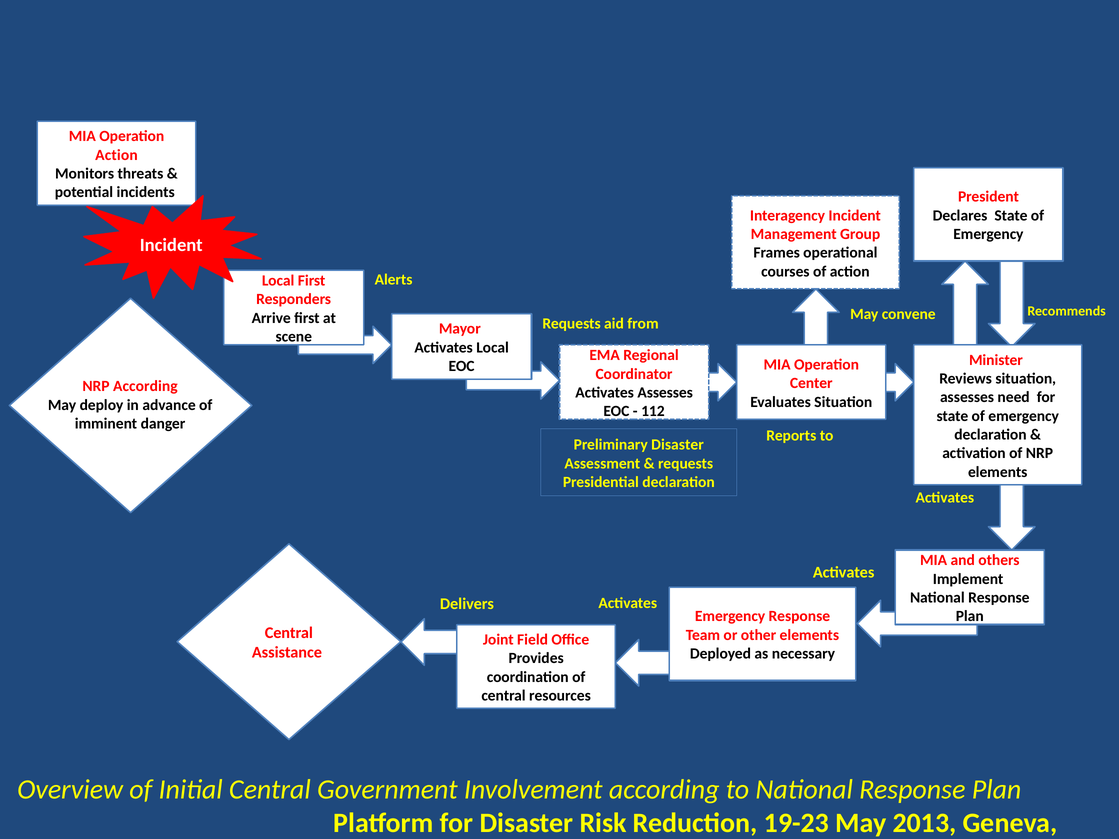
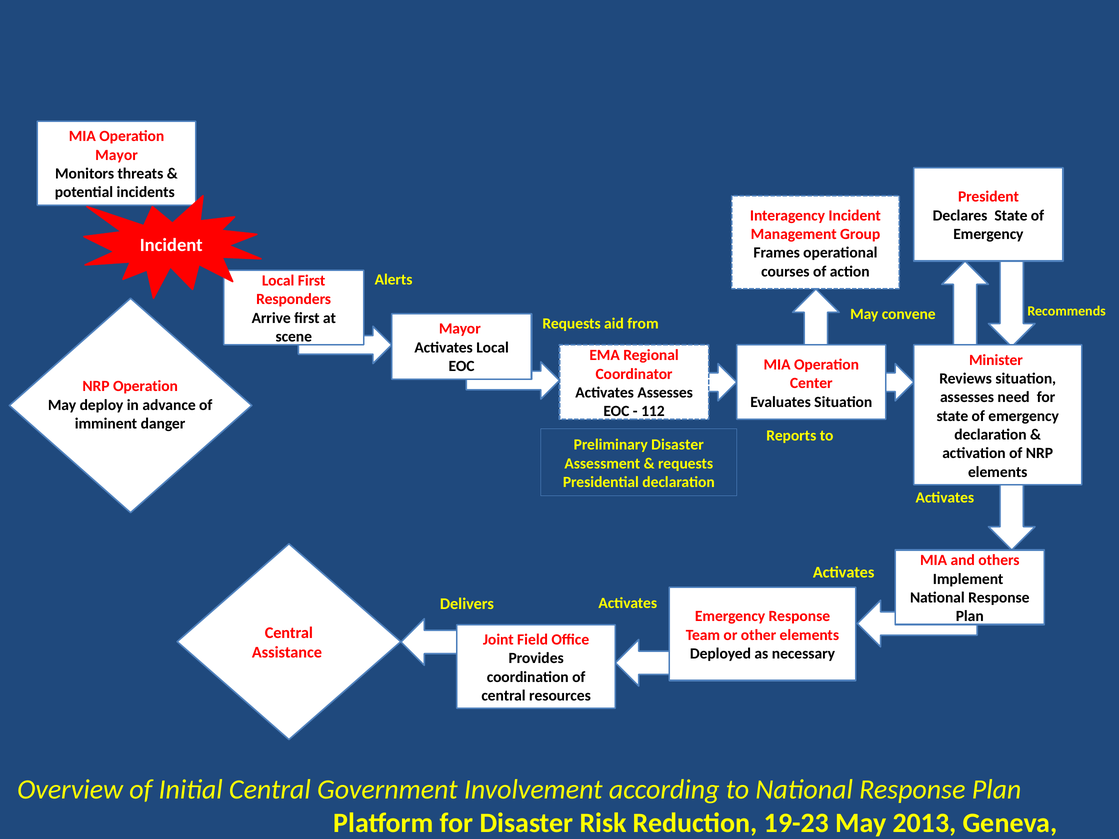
Action: Action -> Mayor (117, 155)
NRP According: According -> Operation (145, 386)
